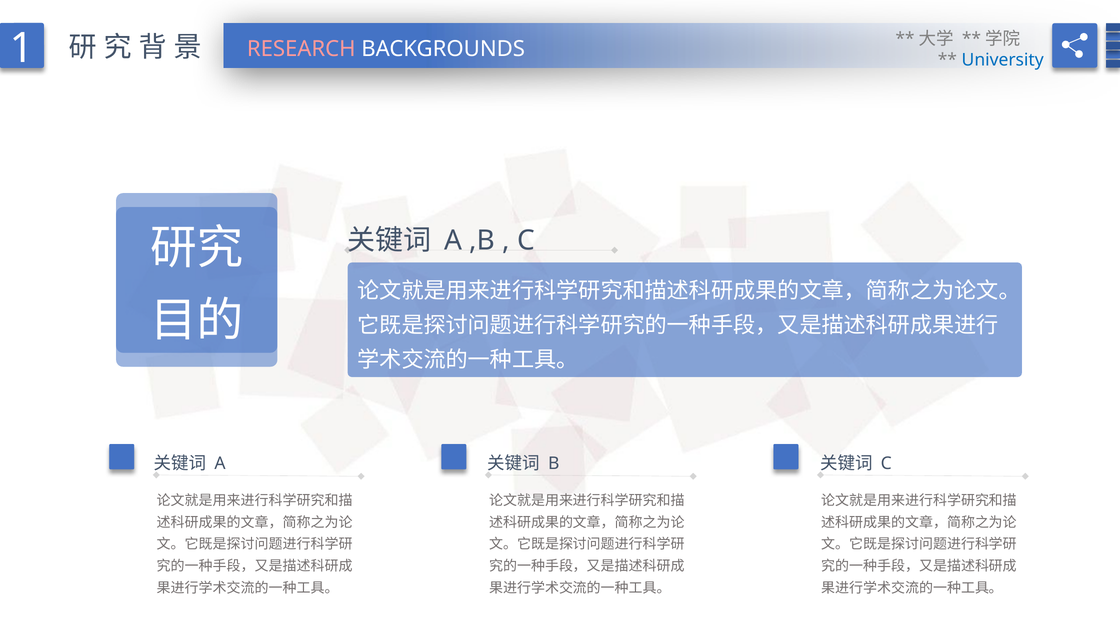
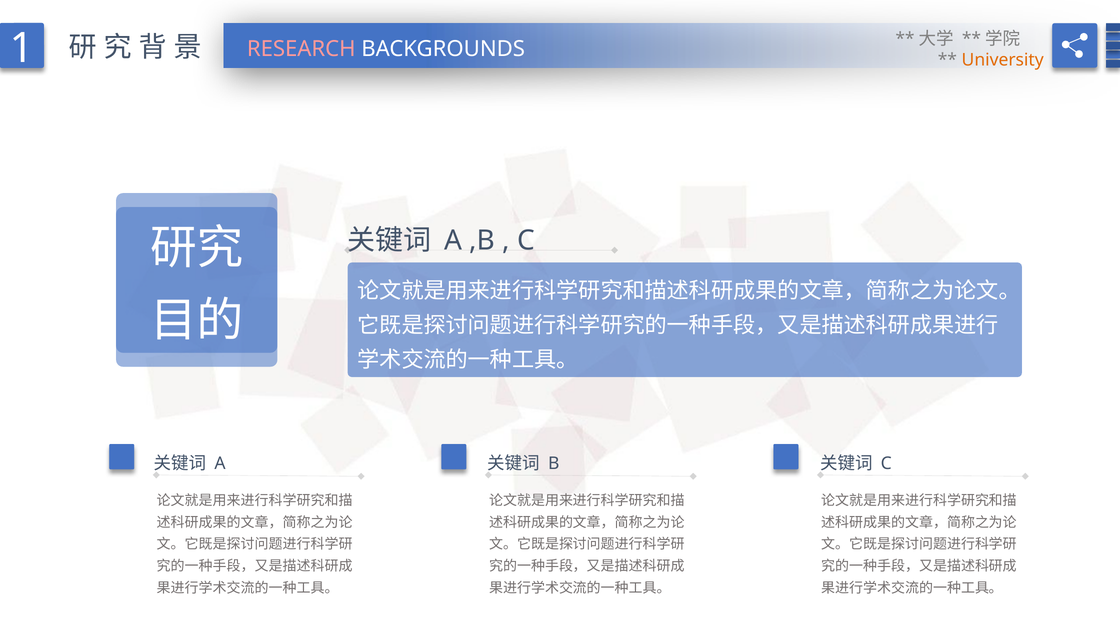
University colour: blue -> orange (1003, 60)
